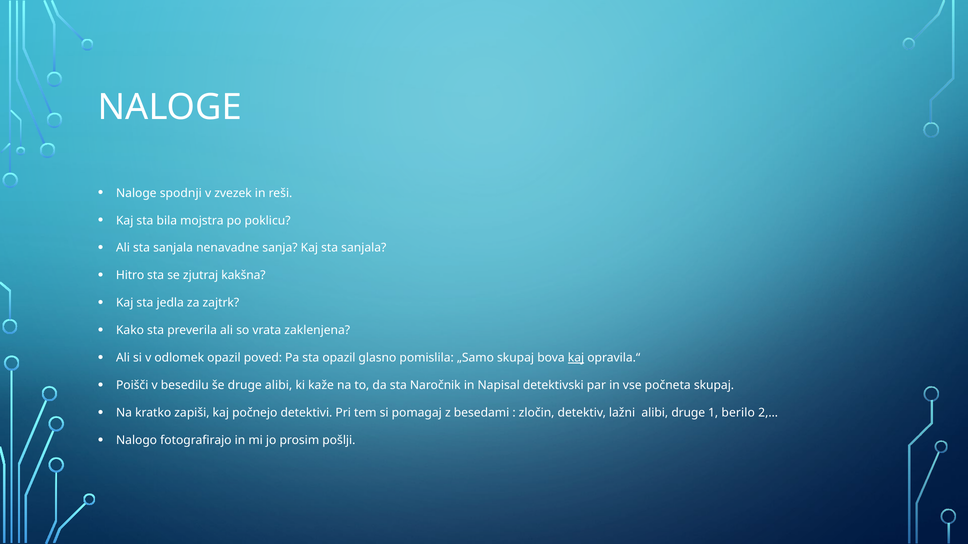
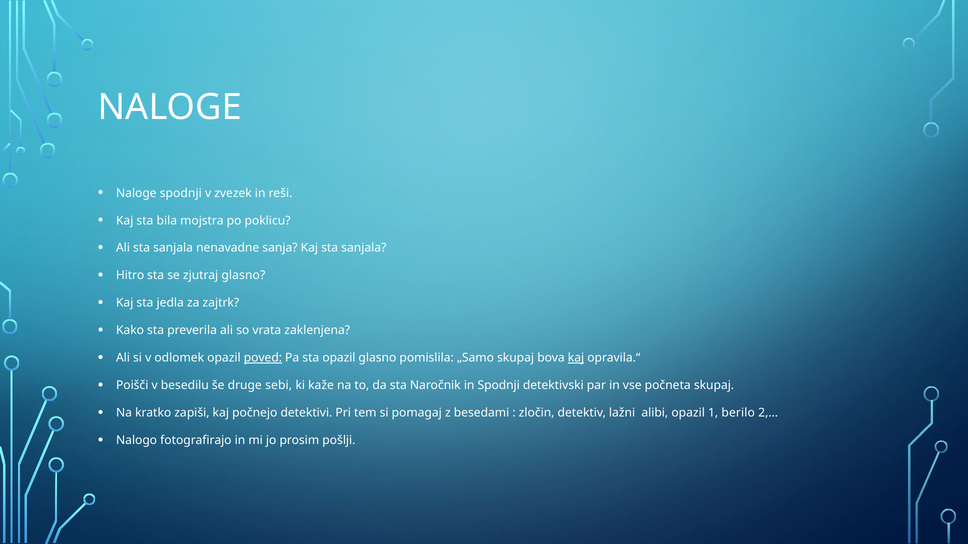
zjutraj kakšna: kakšna -> glasno (243, 276)
poved underline: none -> present (263, 358)
druge alibi: alibi -> sebi (279, 386)
in Napisal: Napisal -> Spodnji (499, 386)
alibi druge: druge -> opazil (688, 413)
